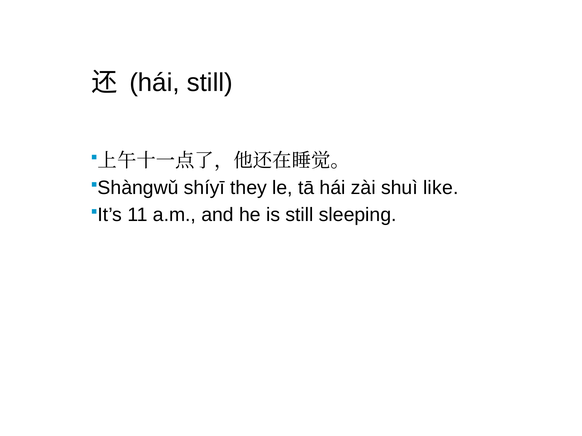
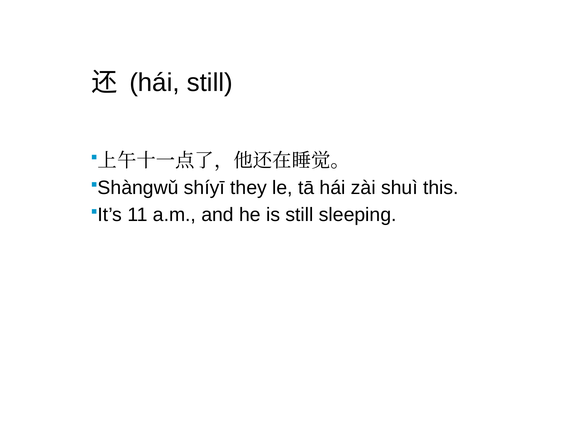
like: like -> this (441, 188)
